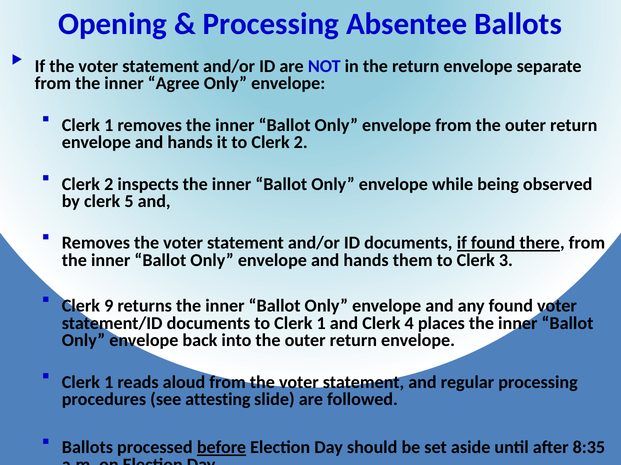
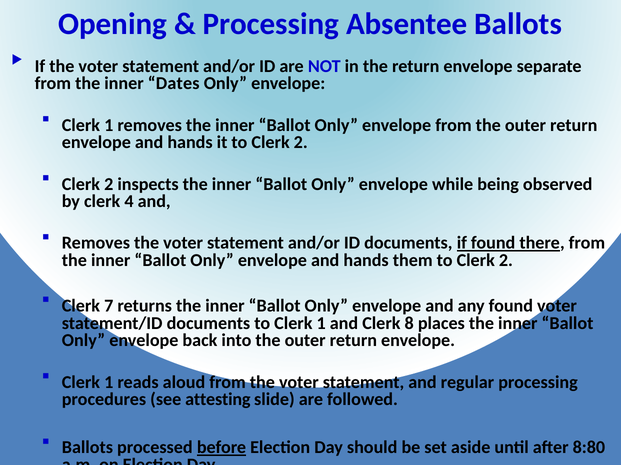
Agree: Agree -> Dates (174, 84)
5: 5 -> 4 (129, 202)
them to Clerk 3: 3 -> 2 (506, 261)
9: 9 -> 7 (109, 306)
4: 4 -> 8 (409, 324)
8:35: 8:35 -> 8:80 (589, 448)
